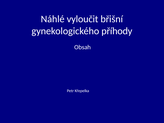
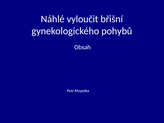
příhody: příhody -> pohybů (117, 31)
